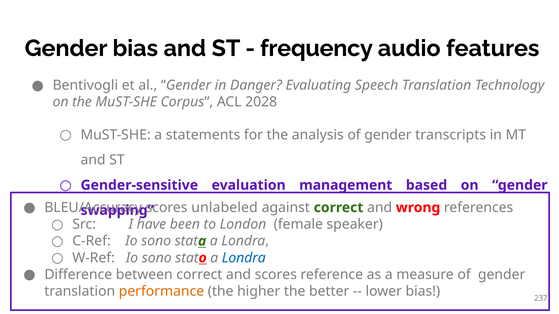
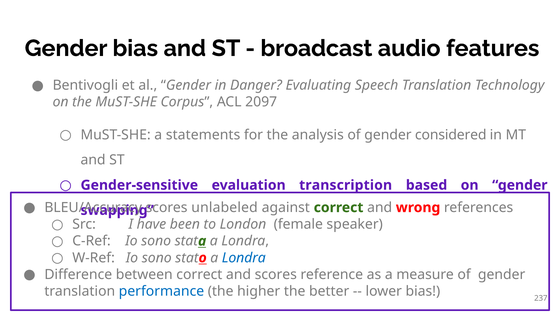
frequency: frequency -> broadcast (316, 48)
2028: 2028 -> 2097 (261, 102)
transcripts: transcripts -> considered (451, 135)
management: management -> transcription (346, 185)
performance colour: orange -> blue (161, 292)
